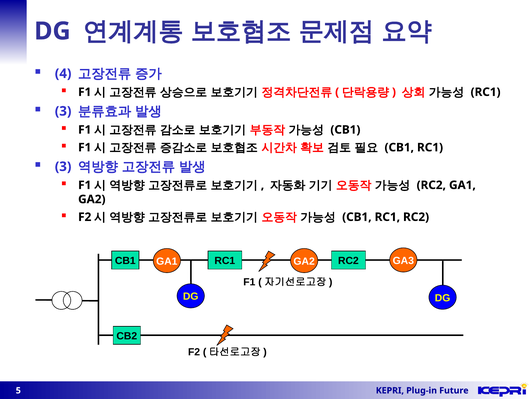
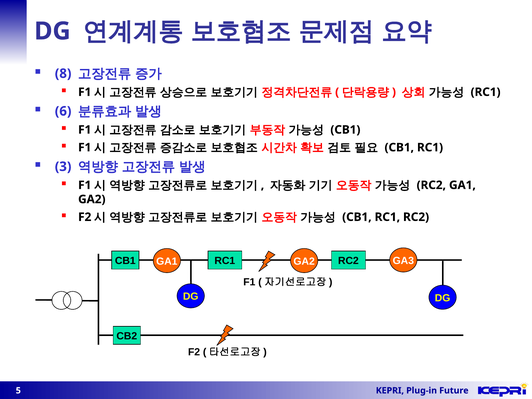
4: 4 -> 8 (63, 74)
3: 3 -> 6 (63, 111)
